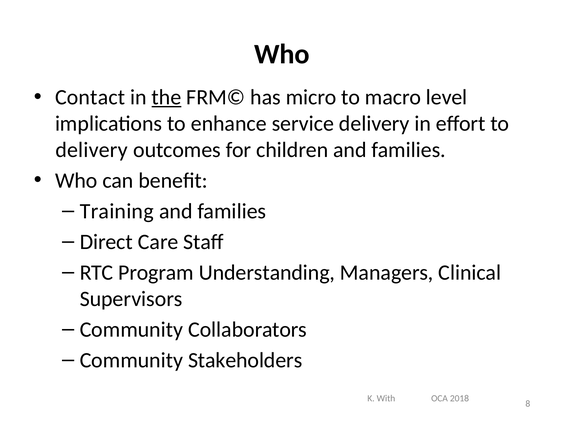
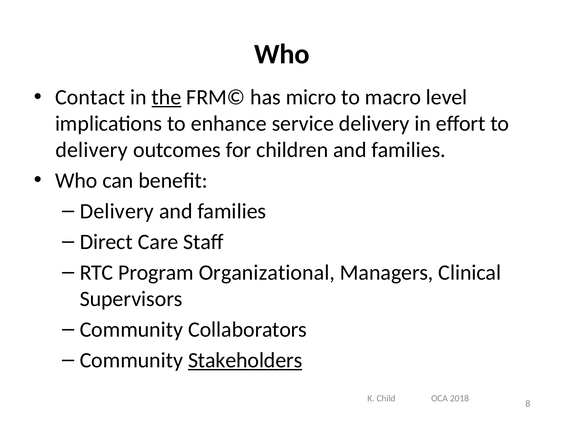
Training: Training -> Delivery (117, 211)
Understanding: Understanding -> Organizational (267, 273)
Stakeholders underline: none -> present (245, 360)
With: With -> Child (386, 398)
